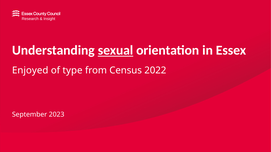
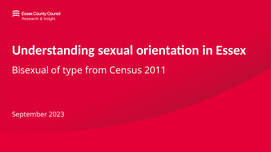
sexual underline: present -> none (116, 50)
Enjoyed: Enjoyed -> Bisexual (30, 71)
2022: 2022 -> 2011 (155, 71)
